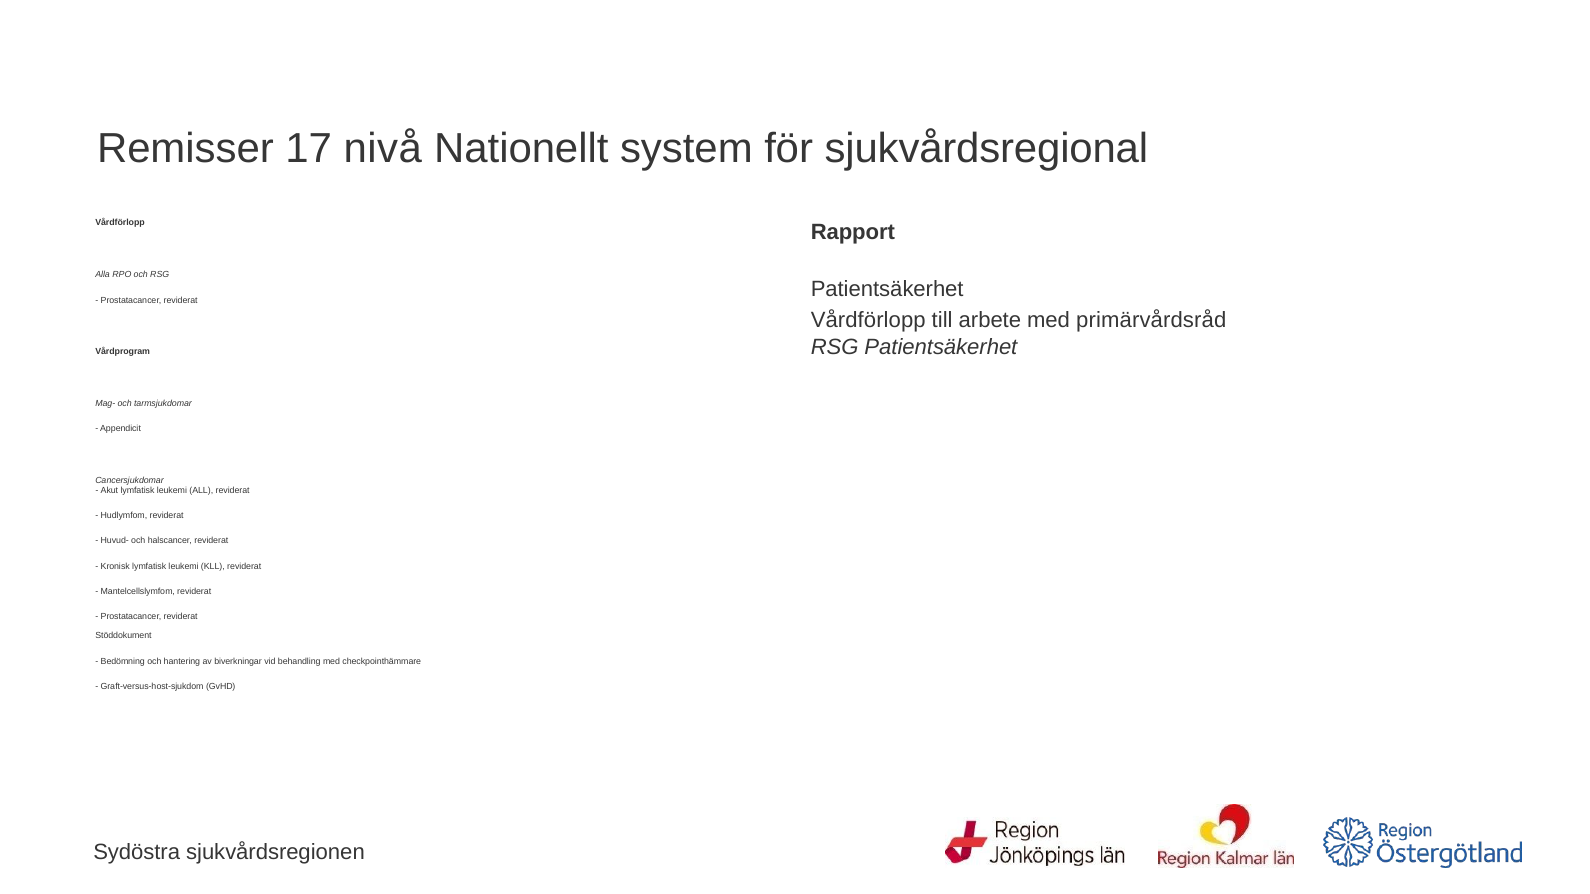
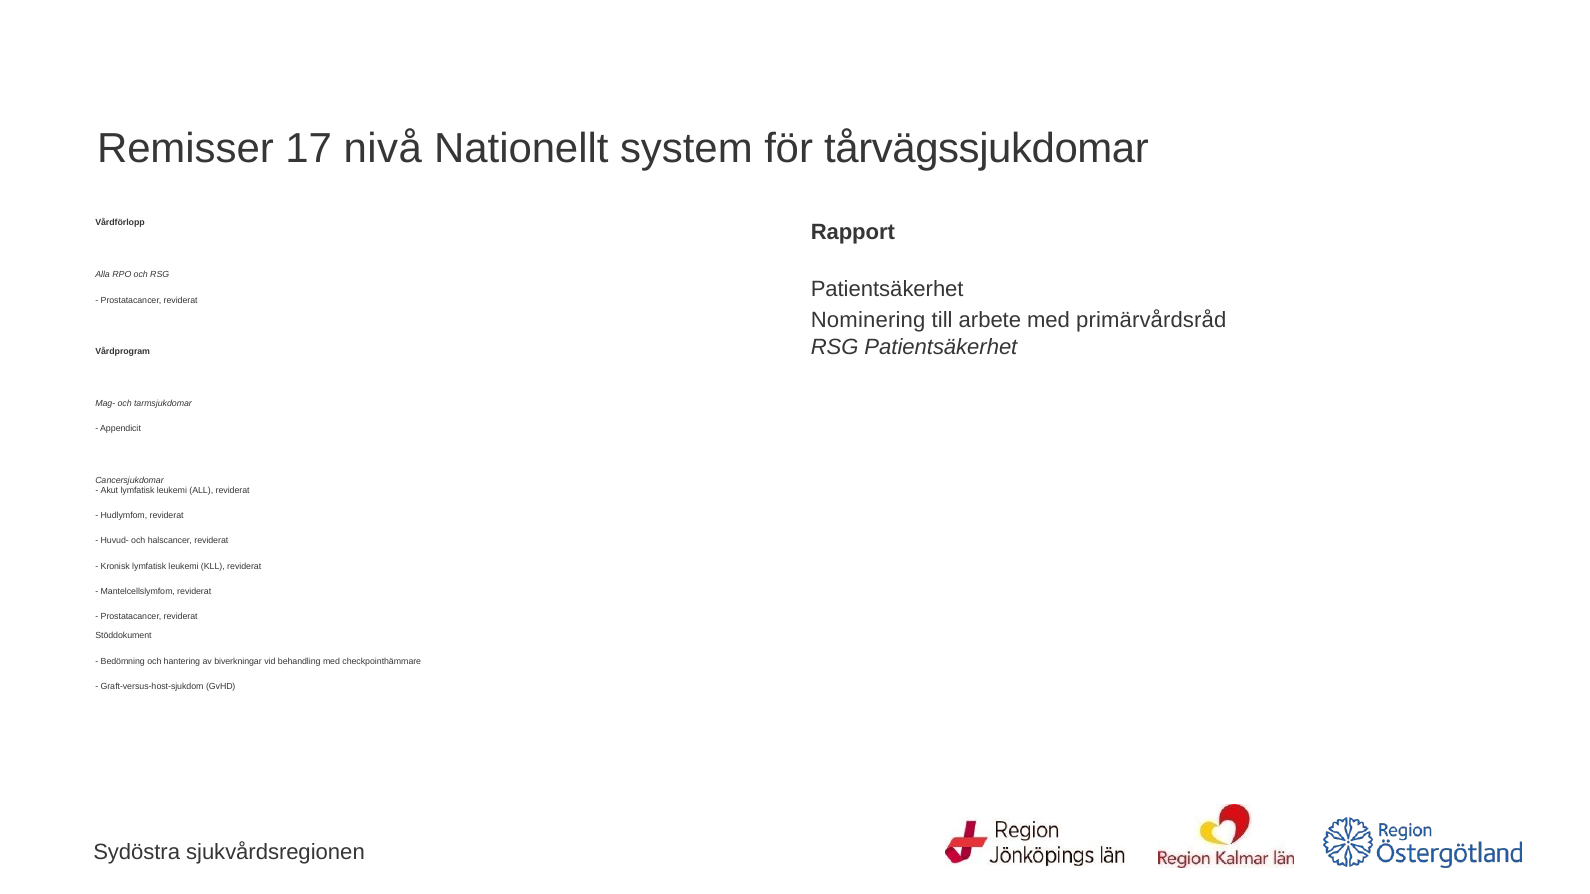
sjukvårdsregional: sjukvårdsregional -> tårvägssjukdomar (987, 149)
Vårdförlopp: Vårdförlopp -> Nominering (868, 321)
